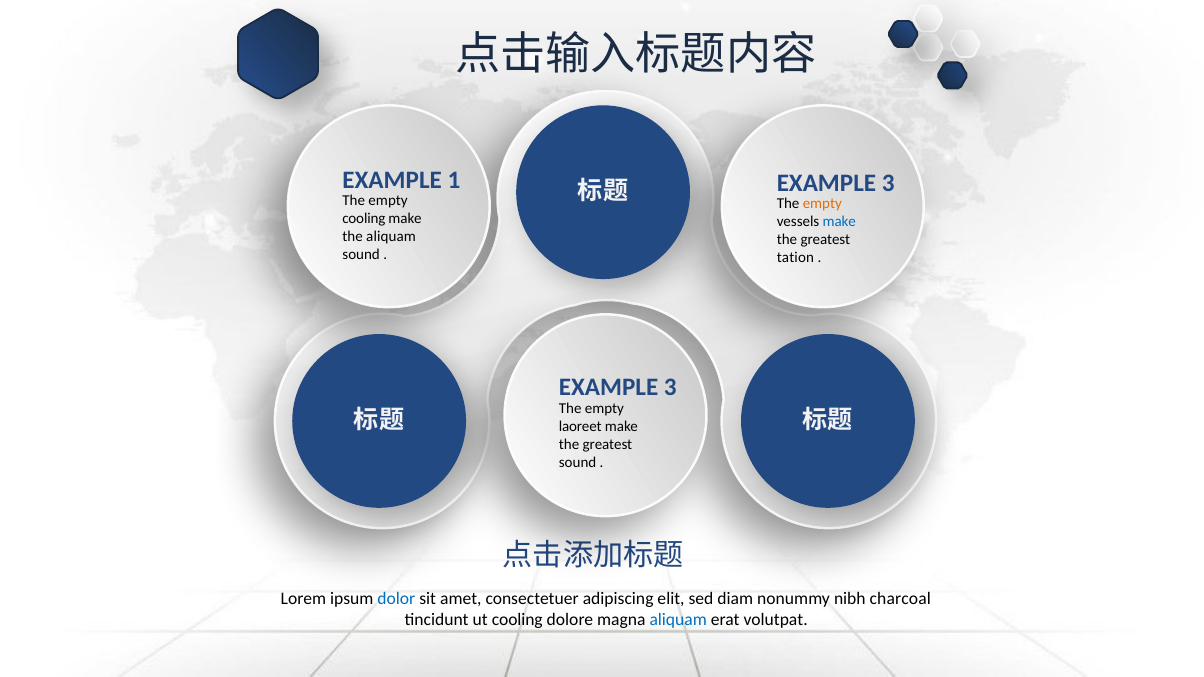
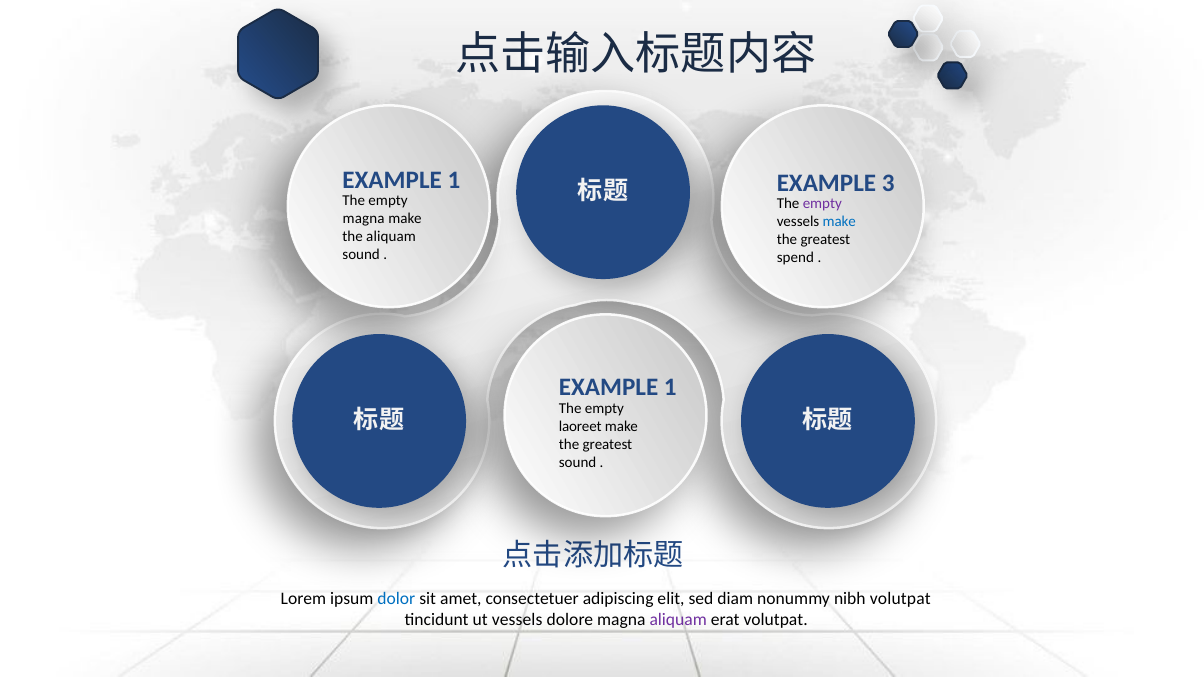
empty colour: orange -> purple (822, 203)
cooling: cooling -> magna (364, 219)
tation: tation -> spend (795, 258)
3: 3 -> 1 (670, 388)
nibh charcoal: charcoal -> volutpat (900, 599)
ut cooling: cooling -> vessels (517, 620)
aliquam colour: blue -> purple (678, 620)
